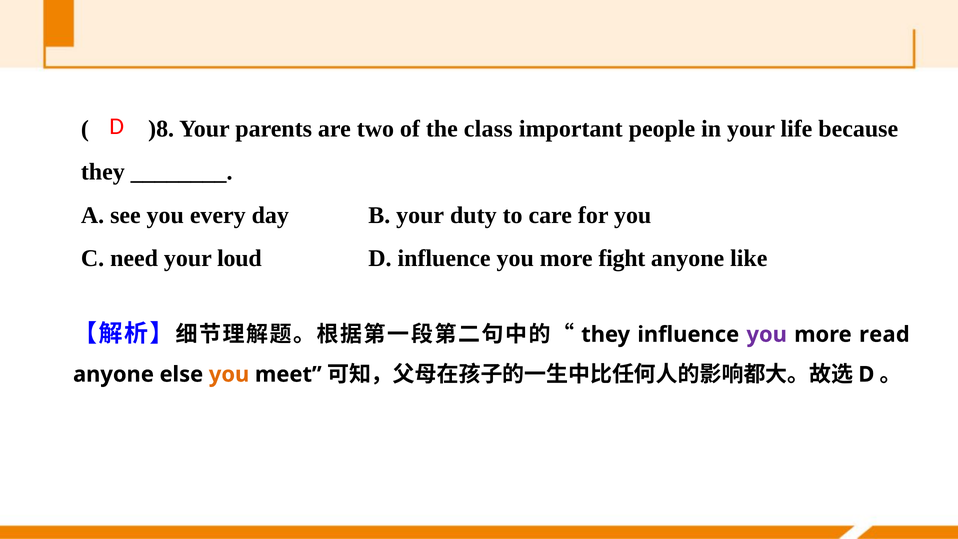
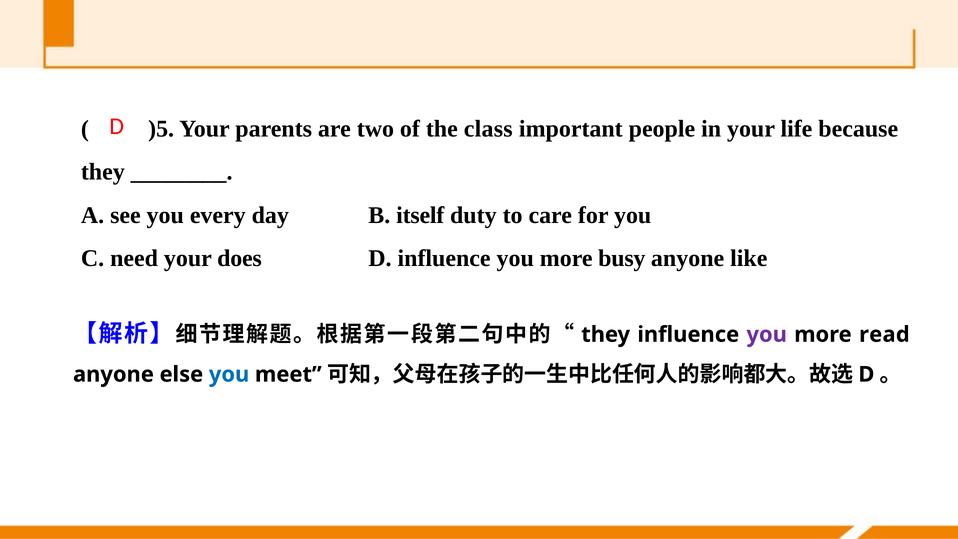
)8: )8 -> )5 (161, 129)
B your: your -> itself (420, 215)
loud: loud -> does (239, 258)
fight: fight -> busy (622, 258)
you colour: orange -> blue (229, 374)
